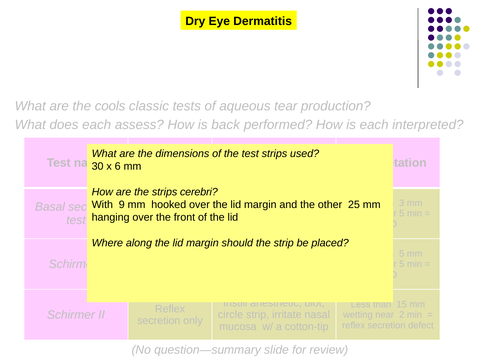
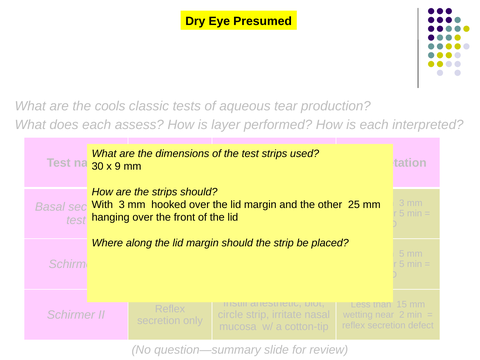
Dermatitis: Dermatitis -> Presumed (263, 21)
back: back -> layer (226, 125)
6: 6 -> 9 (118, 166)
strips cerebri: cerebri -> should (199, 192)
9: 9 -> 3 (122, 205)
